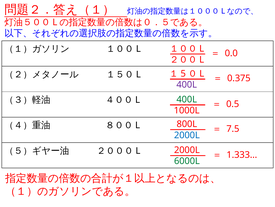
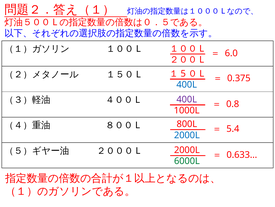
0.0: 0.0 -> 6.0 (231, 53)
400L colour: purple -> blue (187, 84)
400L colour: green -> purple (187, 99)
0.5: 0.5 -> 0.8 (233, 104)
7.5: 7.5 -> 5.4 (233, 128)
1.333…: 1.333… -> 0.633… (242, 154)
